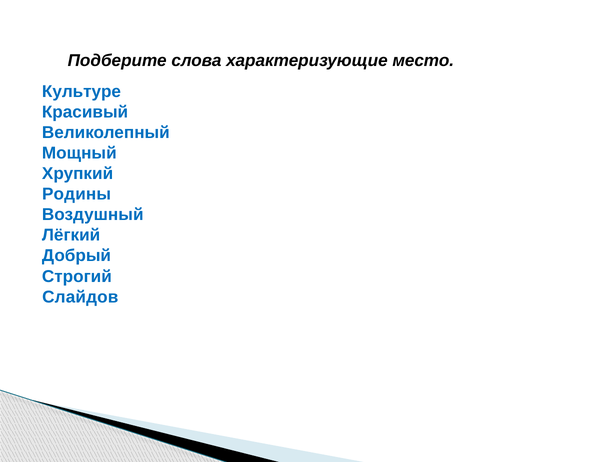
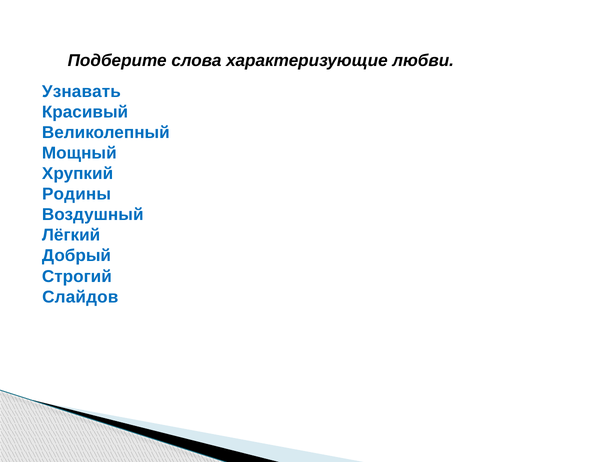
место: место -> любви (423, 61)
Культуре: Культуре -> Узнавать (81, 92)
